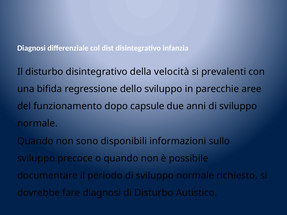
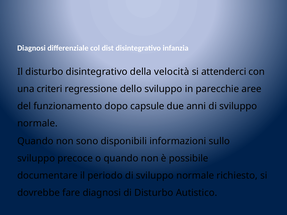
prevalenti: prevalenti -> attenderci (224, 72)
bifida: bifida -> criteri (50, 89)
